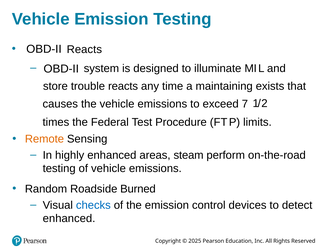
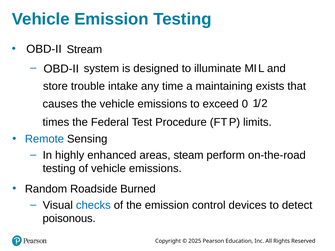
Reacts: Reacts -> Stream (84, 50)
trouble reacts: reacts -> intake (123, 86)
7: 7 -> 0 (245, 104)
Remote colour: orange -> blue (44, 139)
enhanced: enhanced -> poisonous (69, 219)
